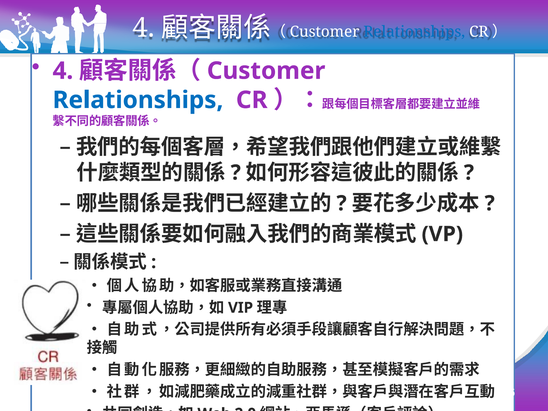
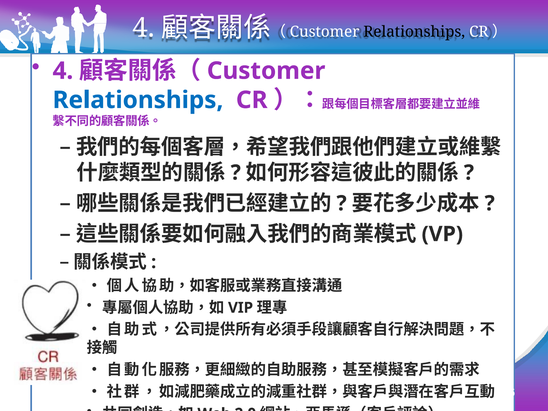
Relationships colour: blue -> black (414, 32)
